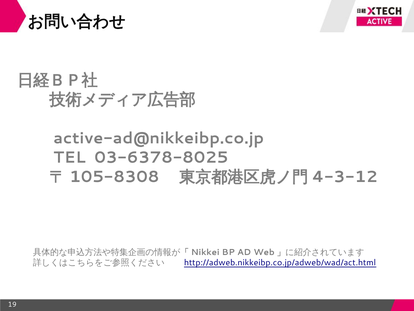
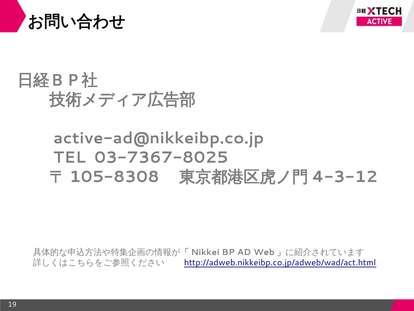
03-6378-8025: 03-6378-8025 -> 03-7367-8025 (161, 157)
